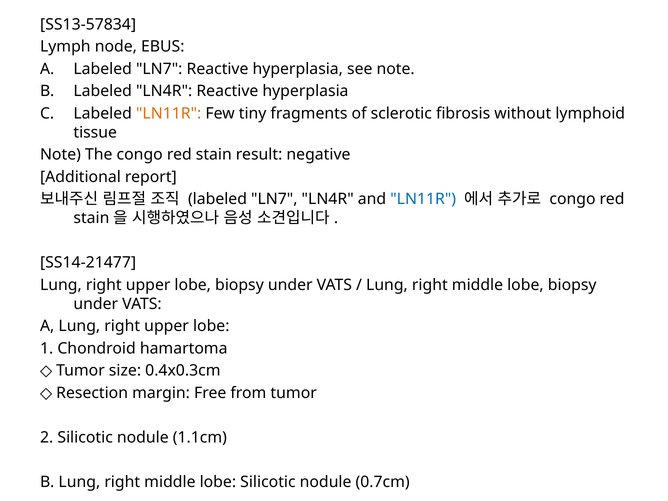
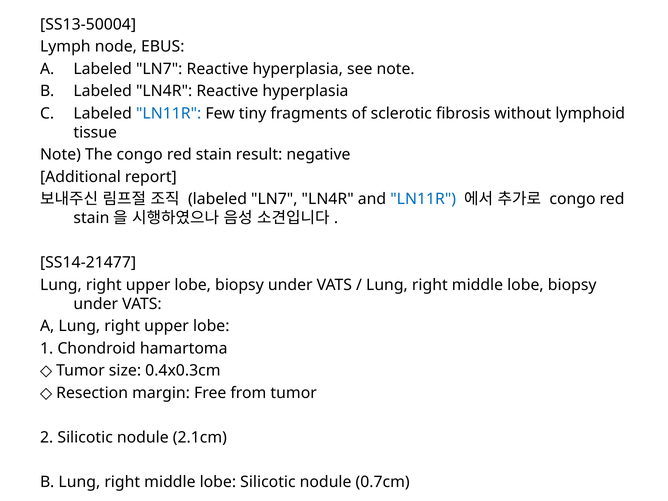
SS13-57834: SS13-57834 -> SS13-50004 (88, 24)
LN11R colour: orange -> blue (169, 113)
1.1cm: 1.1cm -> 2.1cm (200, 438)
